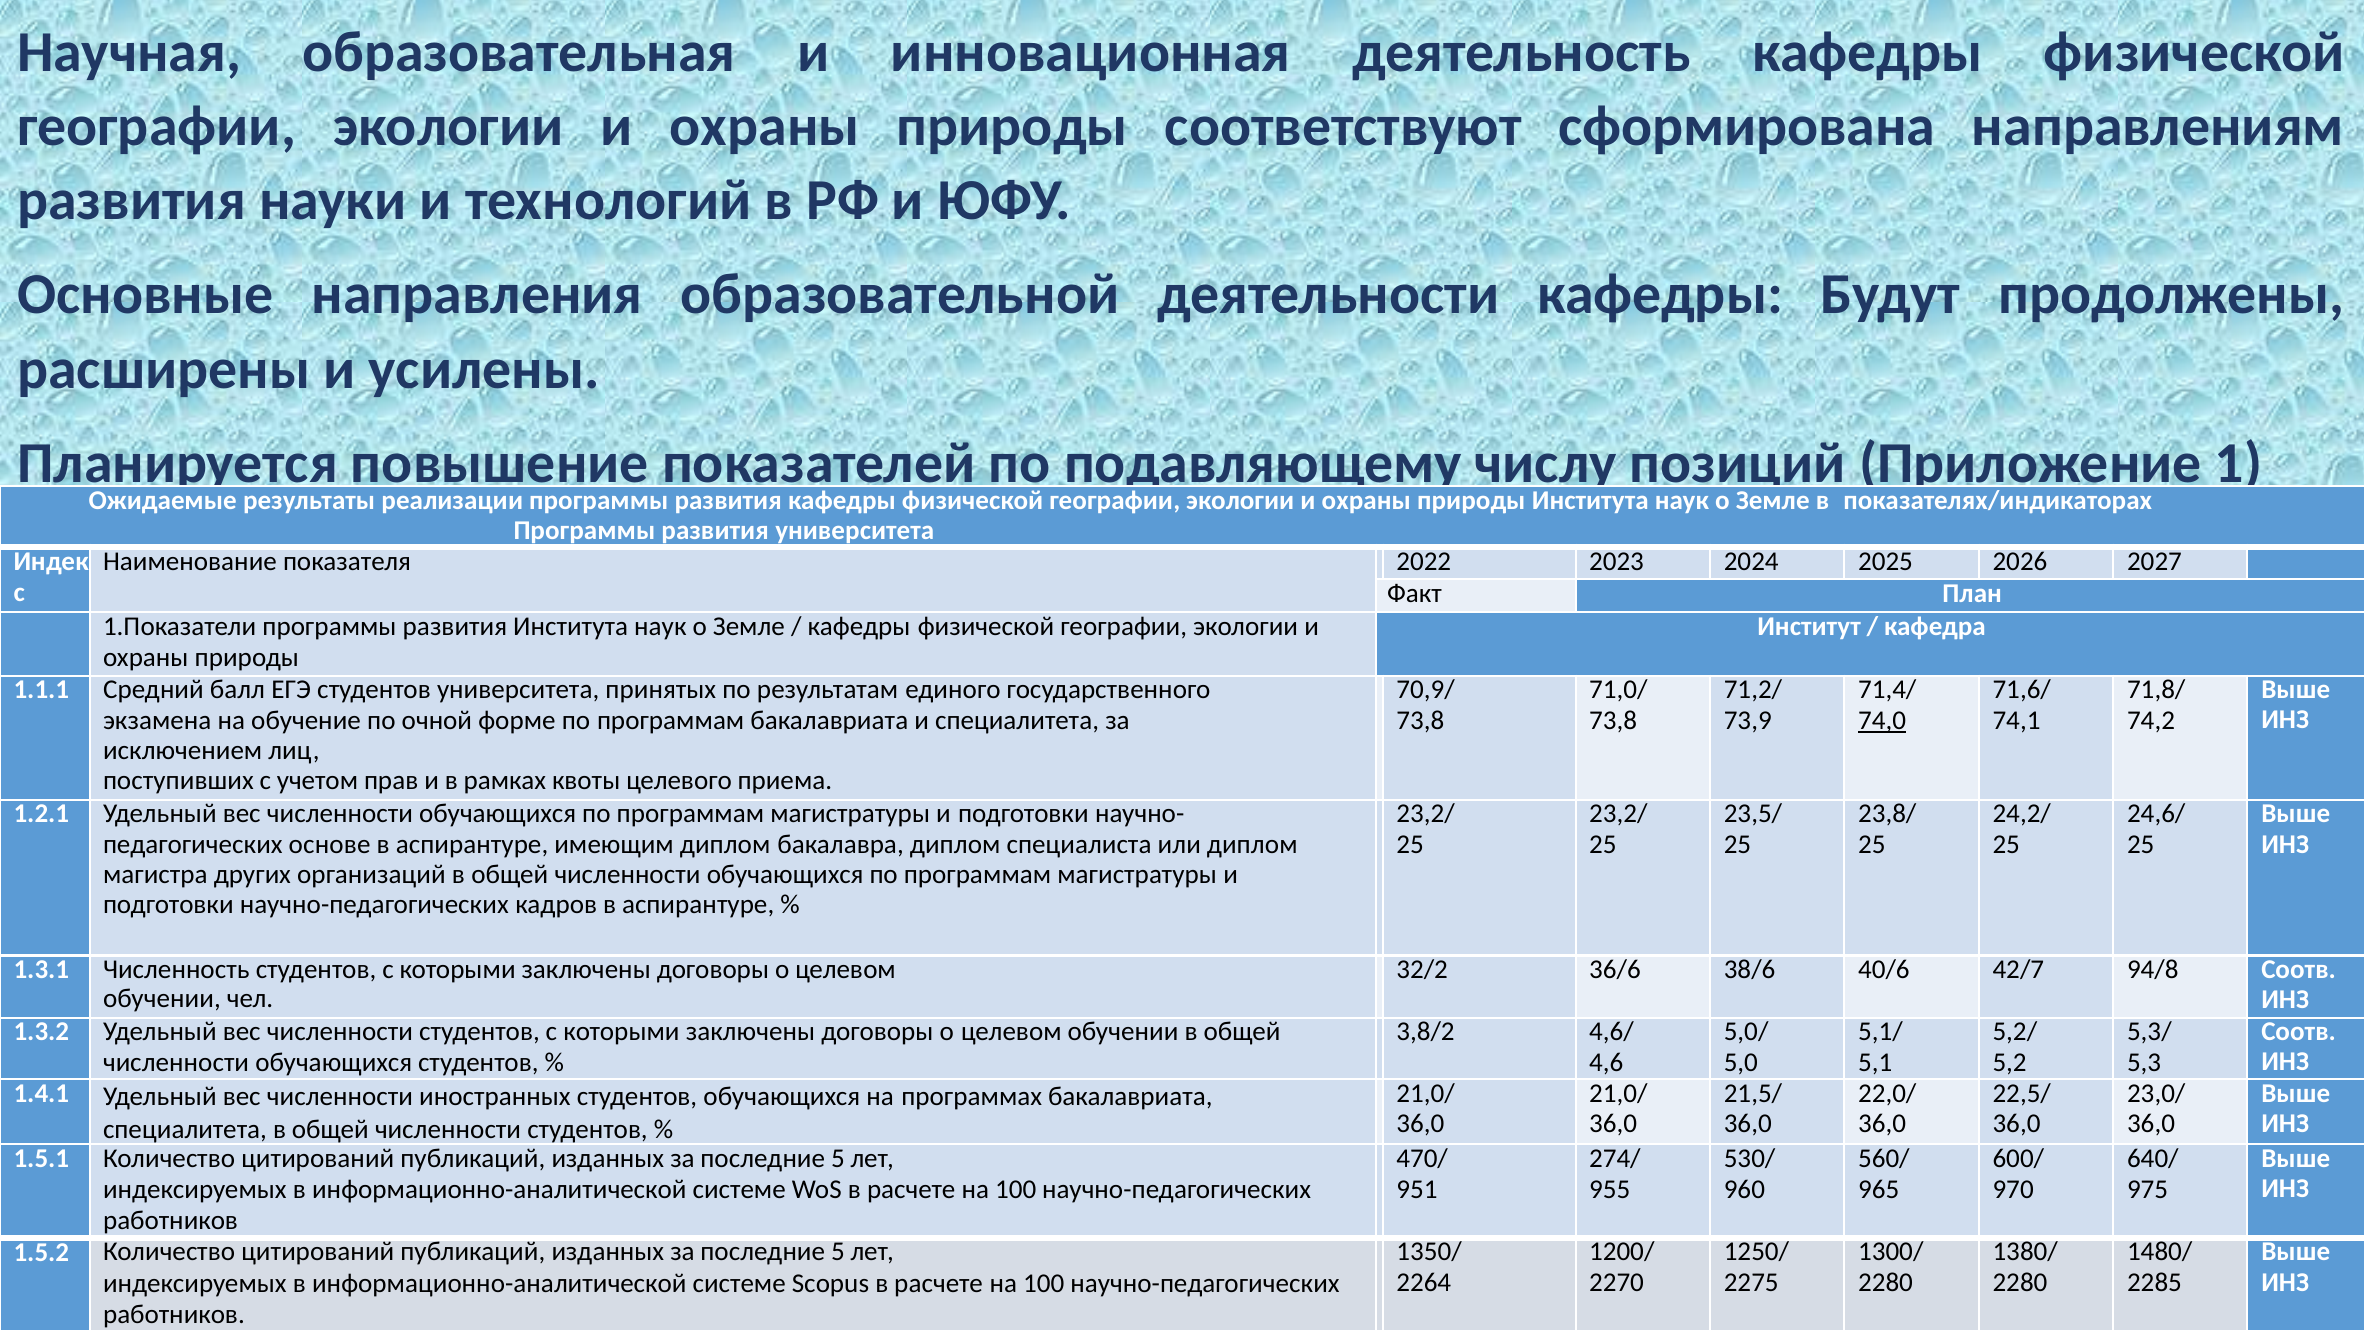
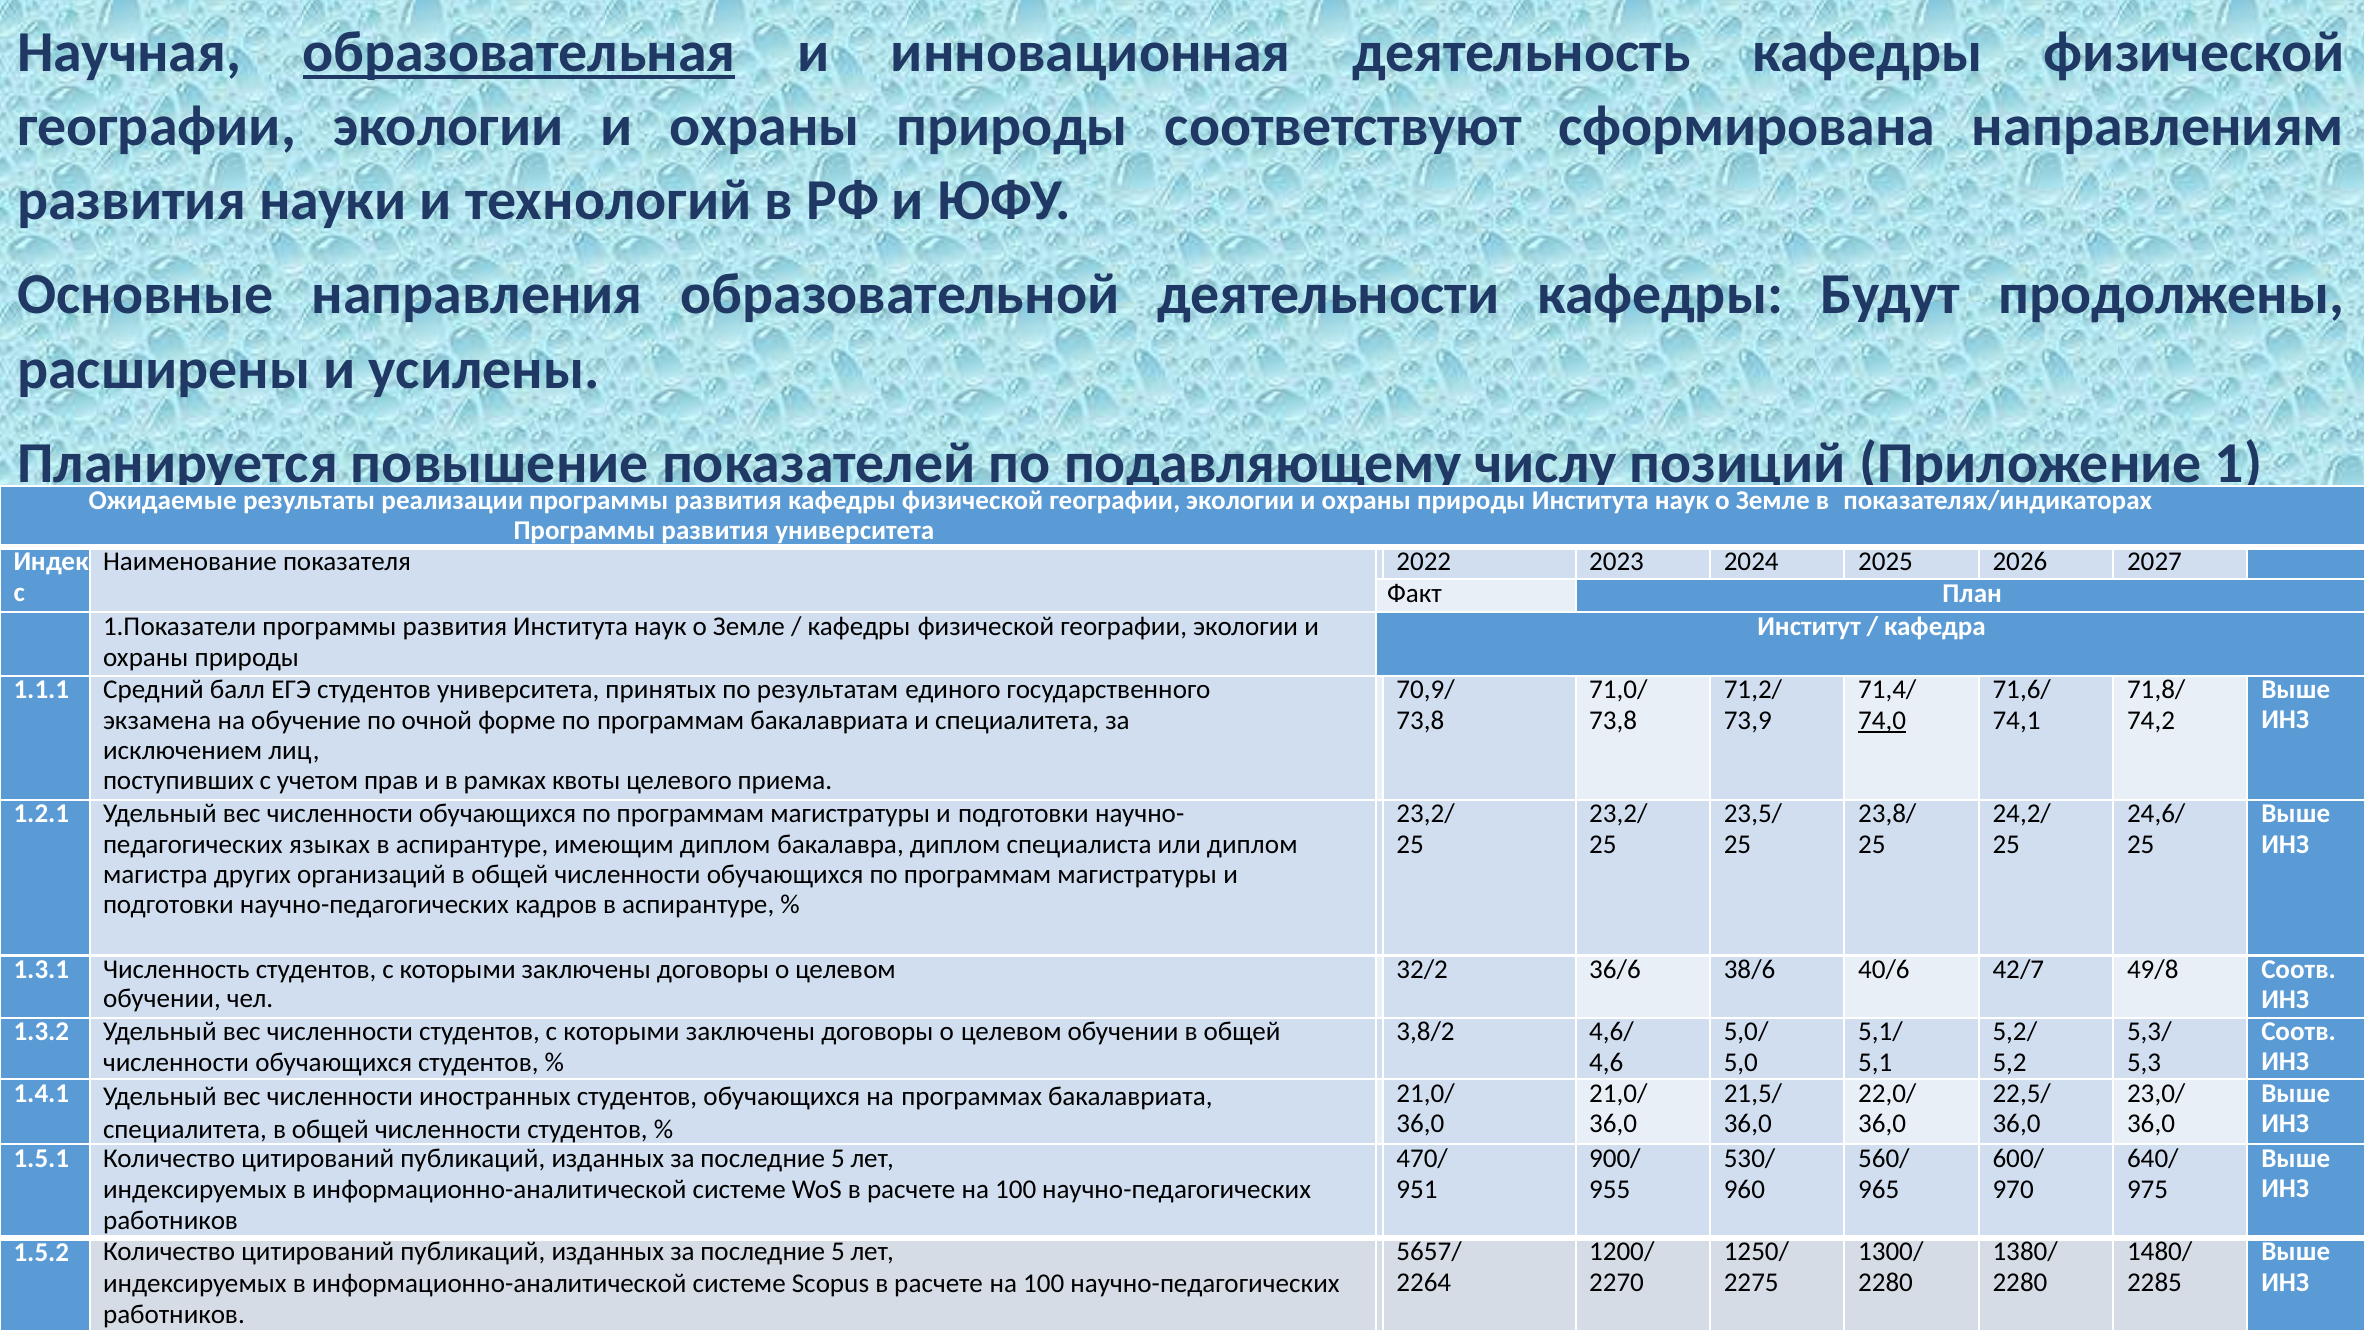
образовательная underline: none -> present (519, 52)
основе: основе -> языках (330, 844)
94/8: 94/8 -> 49/8 (2153, 969)
274/: 274/ -> 900/ (1615, 1158)
1350/: 1350/ -> 5657/ (1429, 1252)
